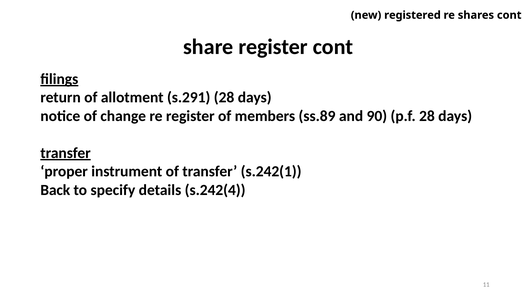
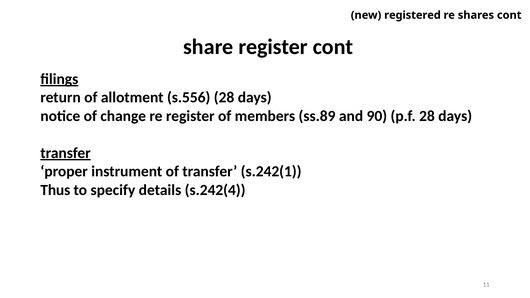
s.291: s.291 -> s.556 (189, 97)
Back: Back -> Thus (55, 190)
